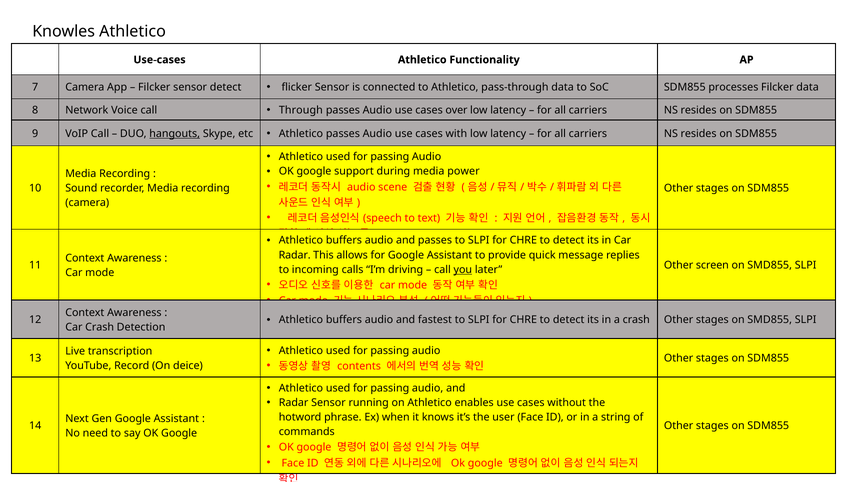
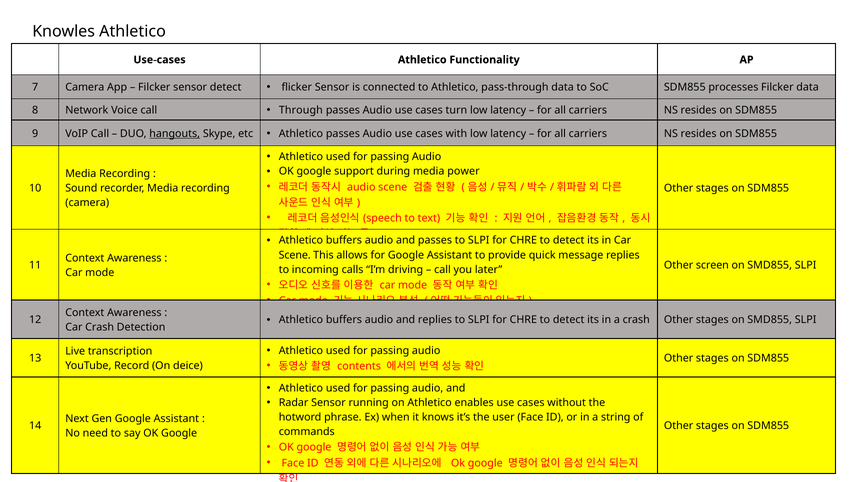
over: over -> turn (456, 110)
Radar: Radar -> Scene (295, 255)
you underline: present -> none (463, 270)
and fastest: fastest -> replies (435, 320)
